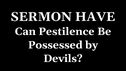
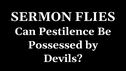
HAVE: HAVE -> FLIES (95, 17)
